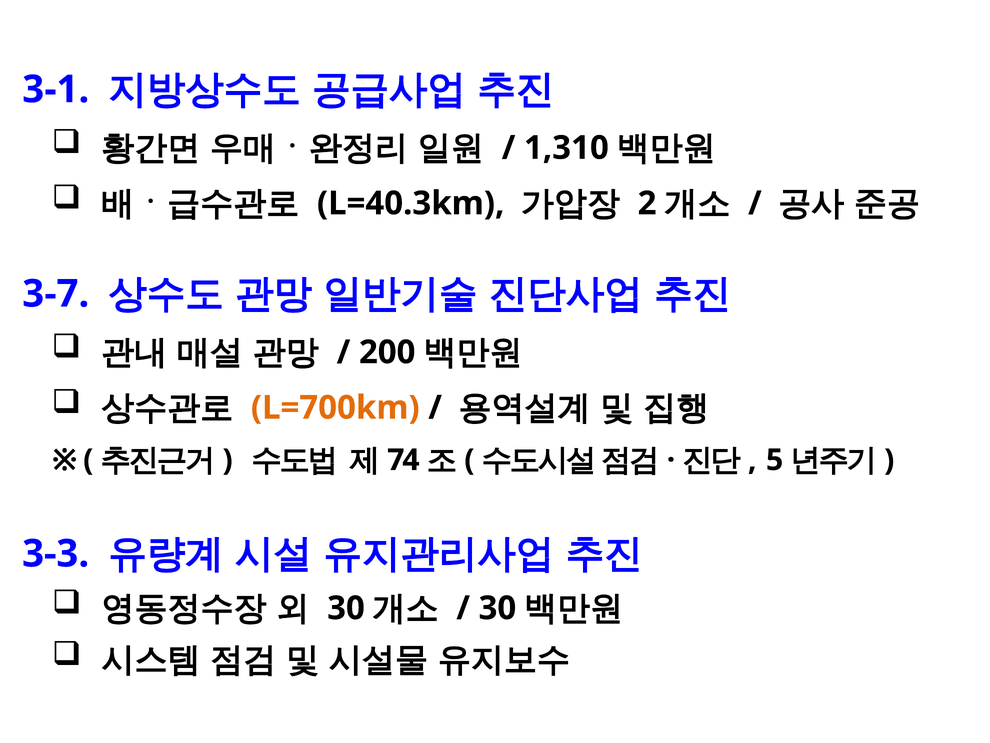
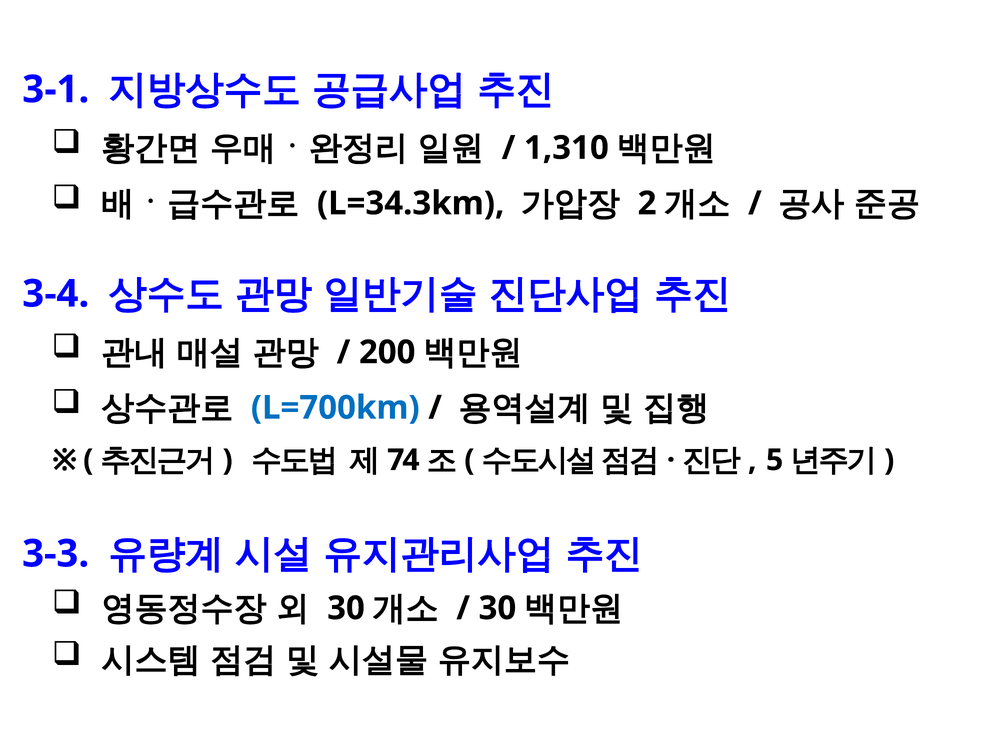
L=40.3km: L=40.3km -> L=34.3km (411, 203)
3-7: 3-7 -> 3-4 (56, 294)
L=700km colour: orange -> blue (335, 407)
